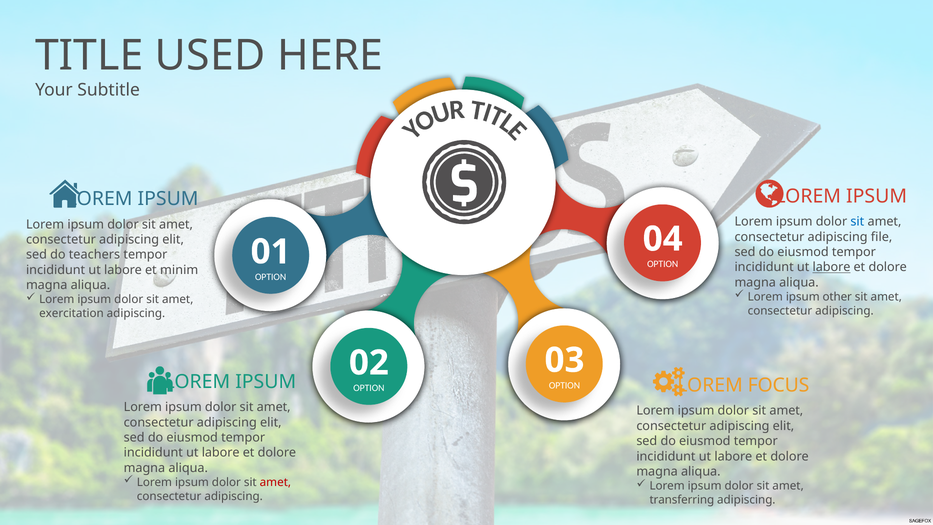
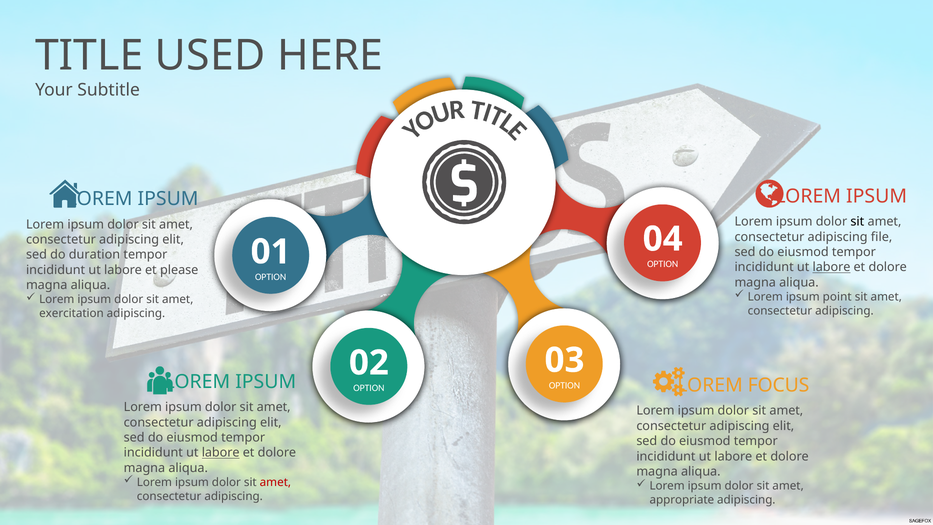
sit colour: blue -> black (857, 222)
teachers: teachers -> duration (94, 255)
minim: minim -> please (179, 270)
other: other -> point (837, 297)
labore underline: none -> present (221, 453)
transferring: transferring -> appropriate (682, 500)
